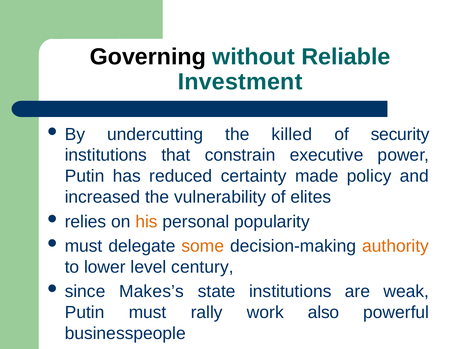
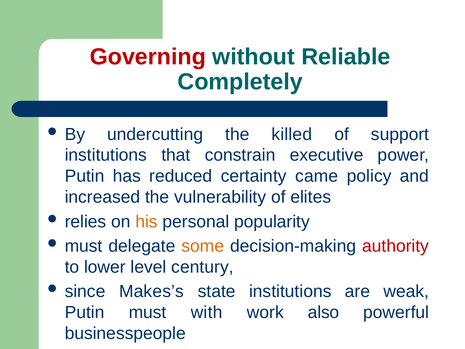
Governing colour: black -> red (148, 57)
Investment: Investment -> Completely (240, 82)
security: security -> support (400, 134)
made: made -> came (317, 176)
authority colour: orange -> red (396, 246)
rally: rally -> with (207, 312)
